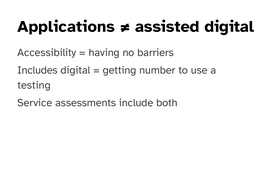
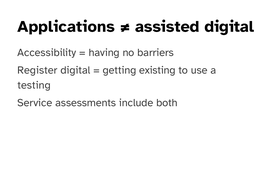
Includes: Includes -> Register (37, 70)
number: number -> existing (157, 70)
